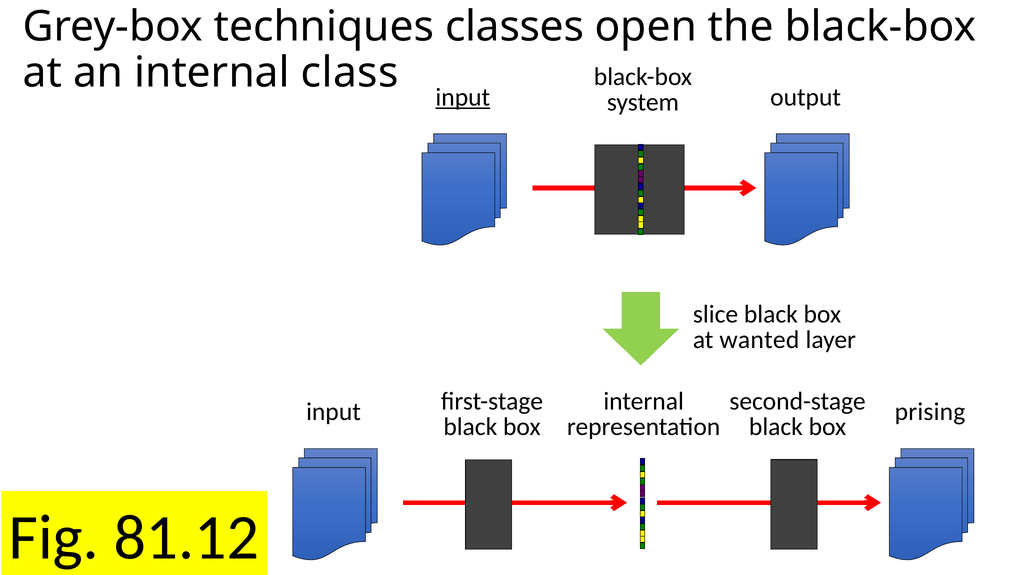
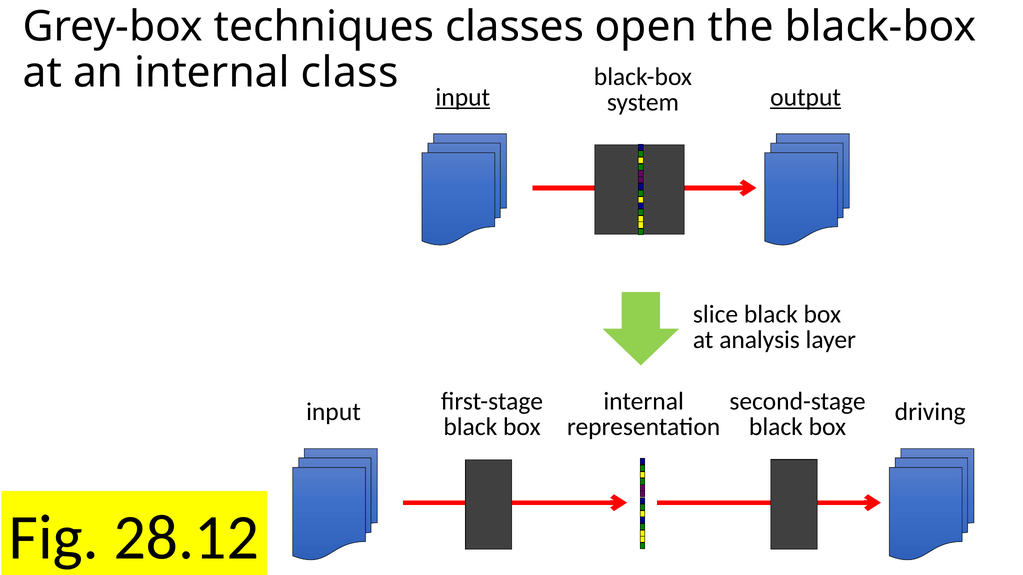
output underline: none -> present (806, 97)
wanted: wanted -> analysis (760, 340)
prising: prising -> driving (930, 412)
81.12: 81.12 -> 28.12 (186, 538)
